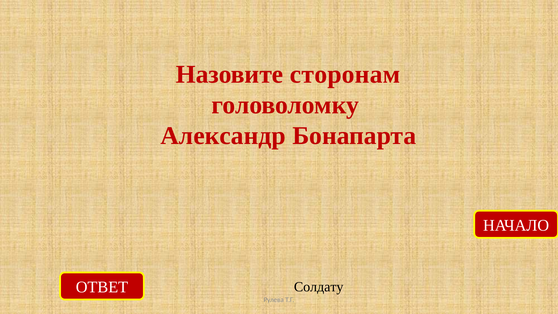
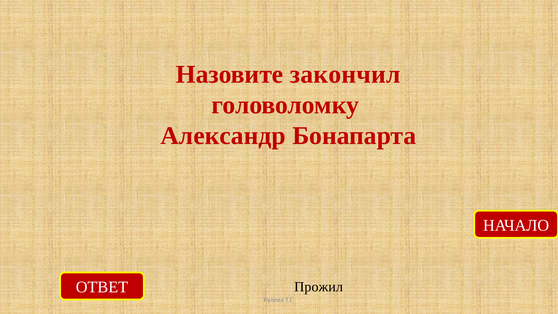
сторонам: сторонам -> закончил (345, 74)
Солдату: Солдату -> Прожил (319, 287)
